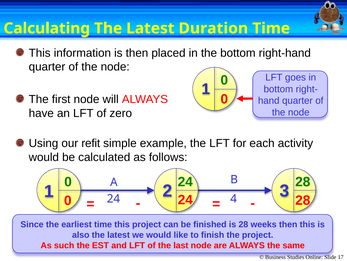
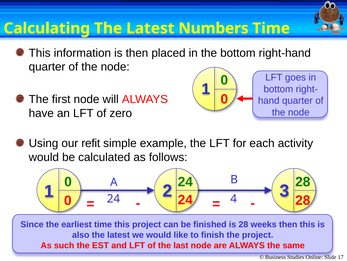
Duration: Duration -> Numbers (213, 28)
